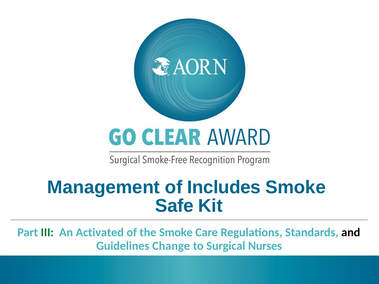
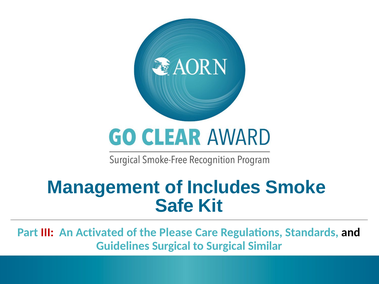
III colour: green -> red (47, 233)
the Smoke: Smoke -> Please (176, 233)
Guidelines Change: Change -> Surgical (171, 246)
Nurses: Nurses -> Similar (265, 246)
